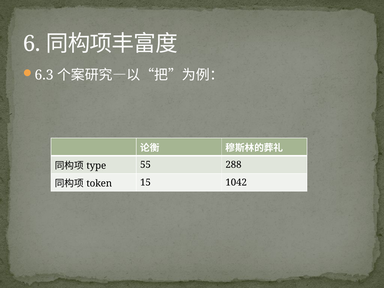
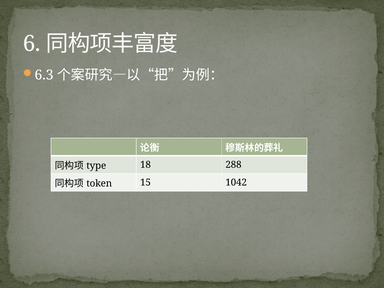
55: 55 -> 18 (146, 165)
